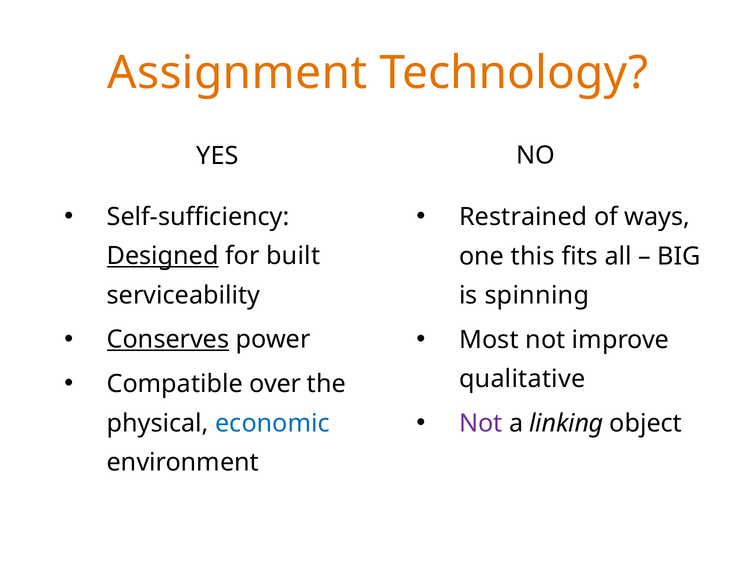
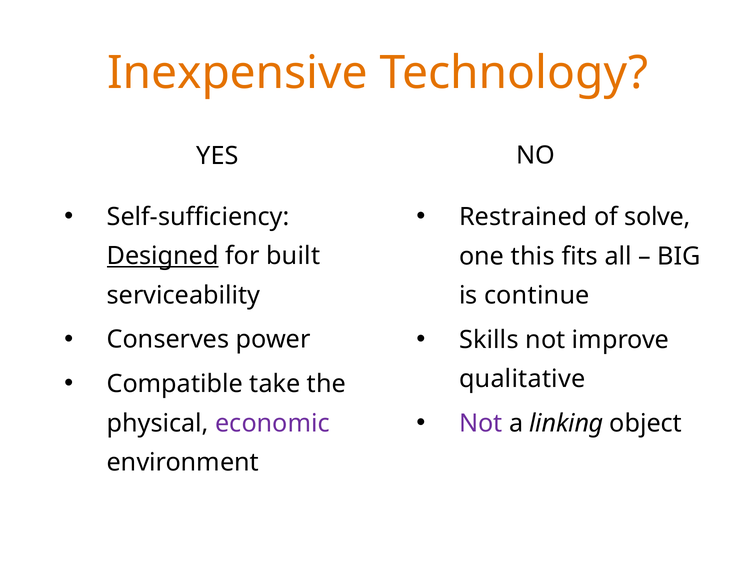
Assignment: Assignment -> Inexpensive (237, 73)
ways: ways -> solve (657, 217)
spinning: spinning -> continue (537, 296)
Conserves underline: present -> none (168, 340)
Most: Most -> Skills (489, 340)
over: over -> take (275, 384)
economic colour: blue -> purple (273, 423)
